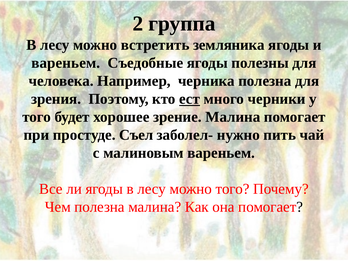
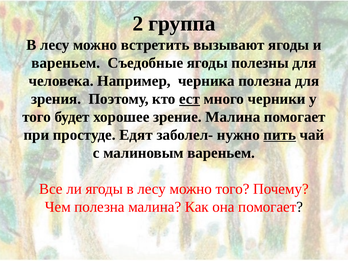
земляника: земляника -> вызывают (229, 45)
Съел: Съел -> Едят (136, 135)
пить underline: none -> present (280, 135)
